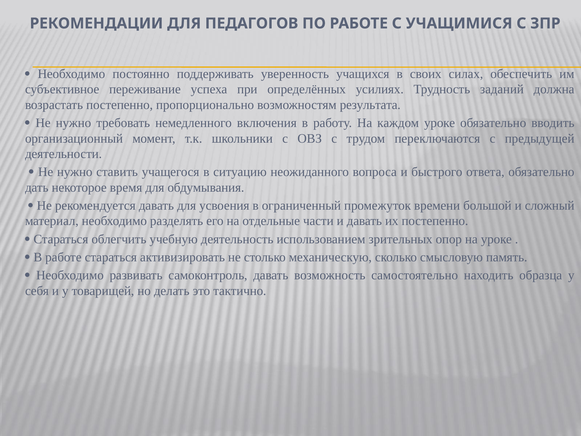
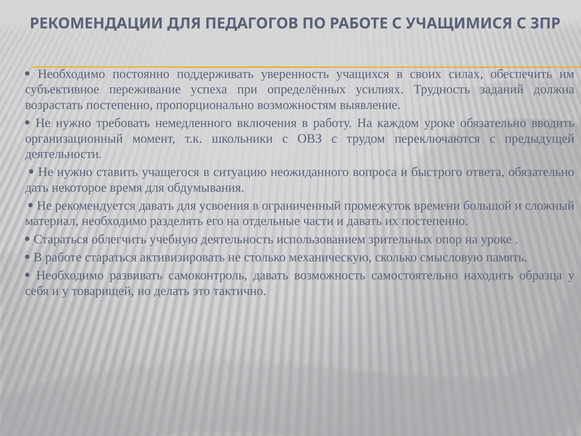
результата: результата -> выявление (370, 105)
